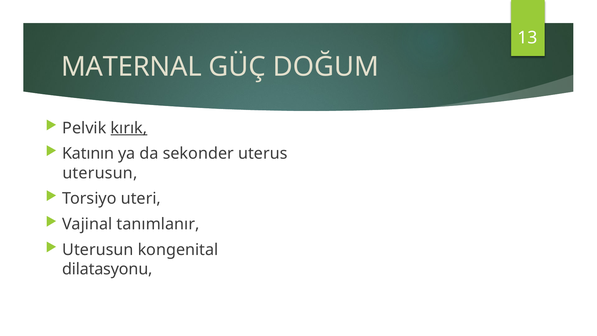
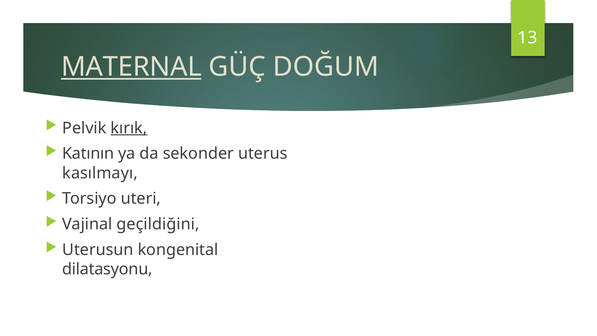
MATERNAL underline: none -> present (131, 67)
uterusun: uterusun -> kasılmayı (100, 173)
tanımlanır: tanımlanır -> geçildiğini (158, 224)
